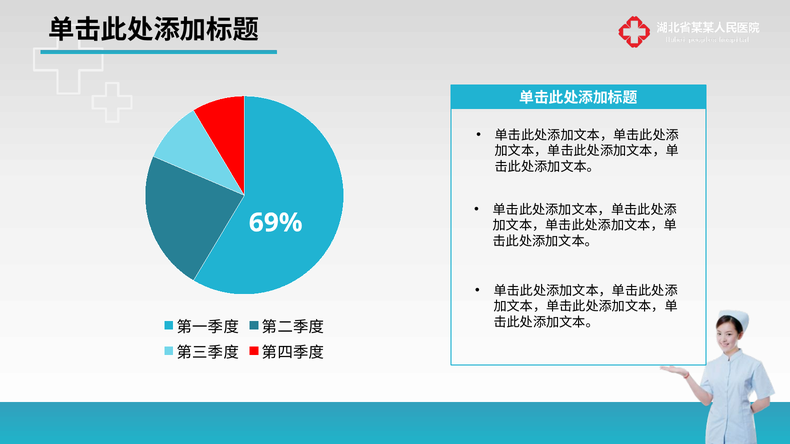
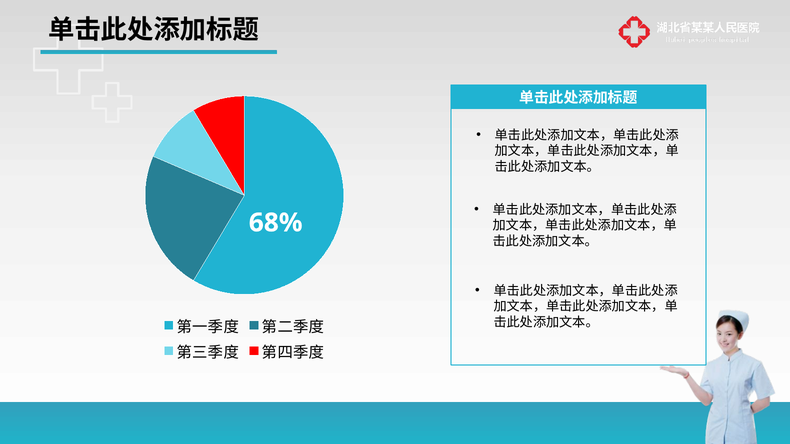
69%: 69% -> 68% (276, 223)
